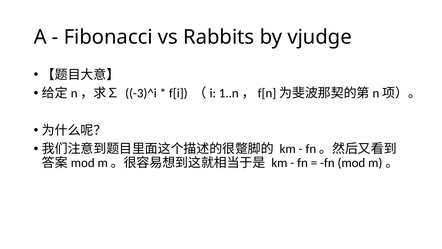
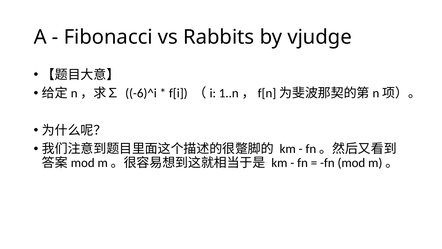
-3)^i: -3)^i -> -6)^i (141, 93)
